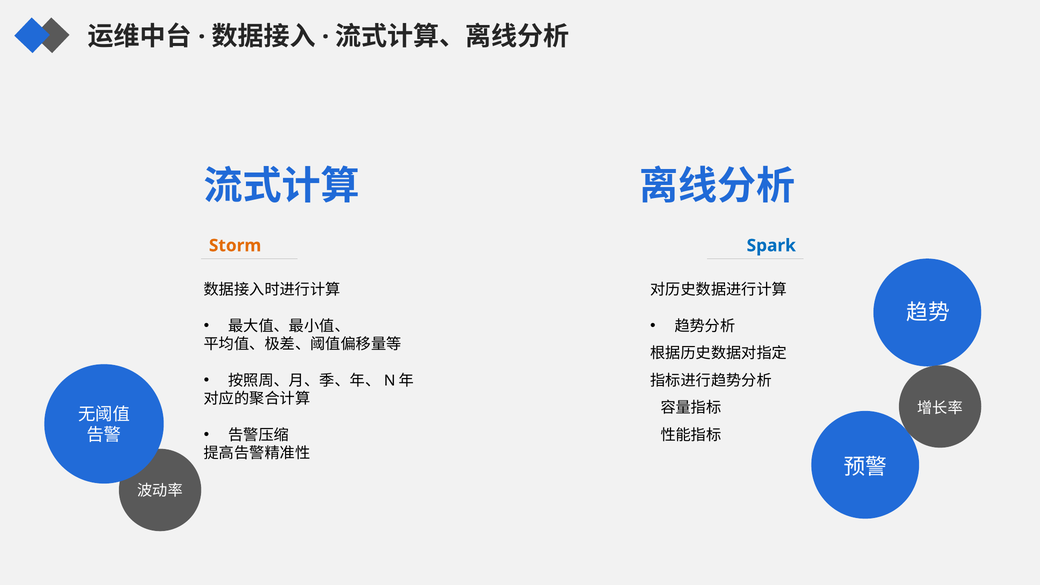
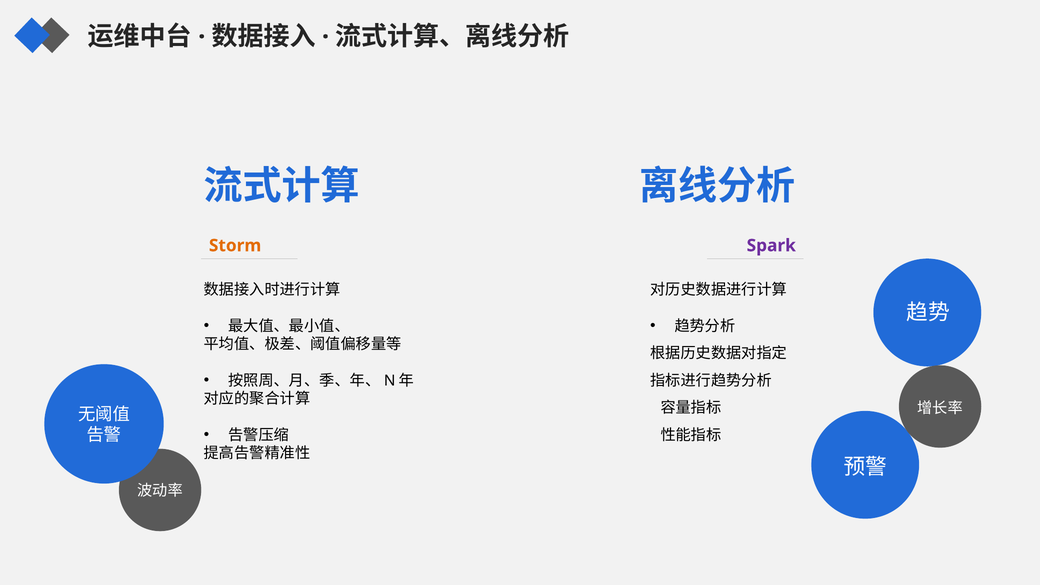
Spark colour: blue -> purple (771, 246)
